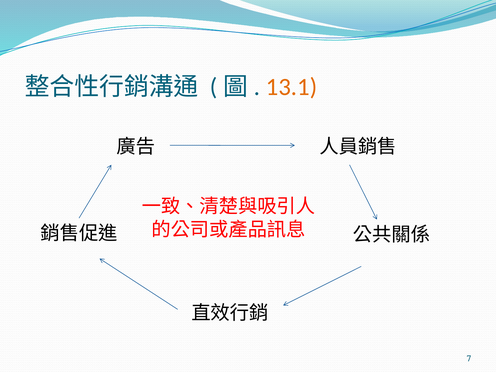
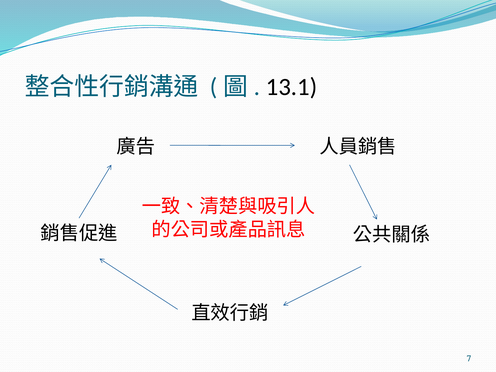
13.1 colour: orange -> black (292, 87)
